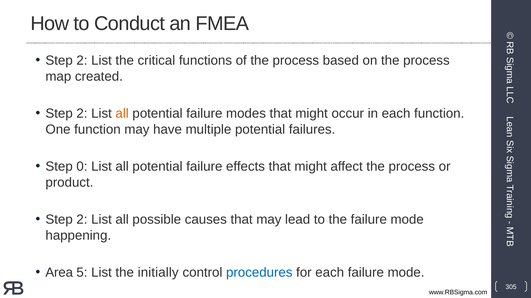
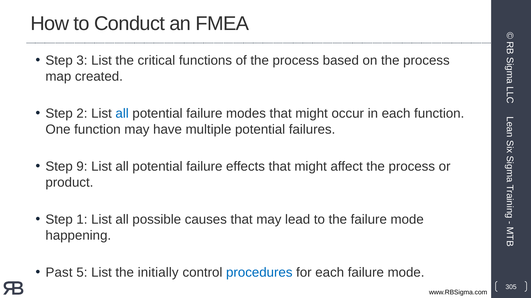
2: 2 -> 3 (82, 61)
all colour: orange -> blue (122, 114)
0: 0 -> 9 (82, 167)
2: 2 -> 1 (82, 220)
Area: Area -> Past (59, 273)
